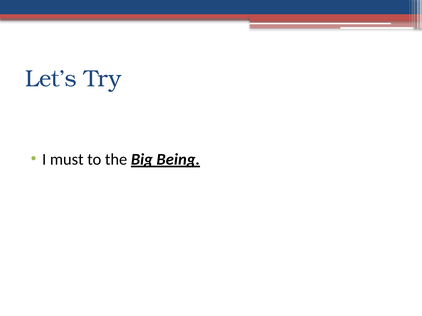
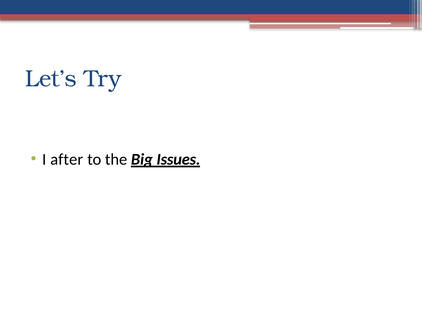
must: must -> after (67, 160)
Being: Being -> Issues (178, 160)
